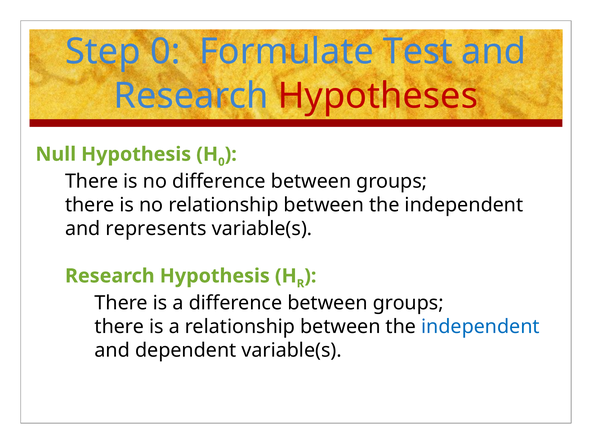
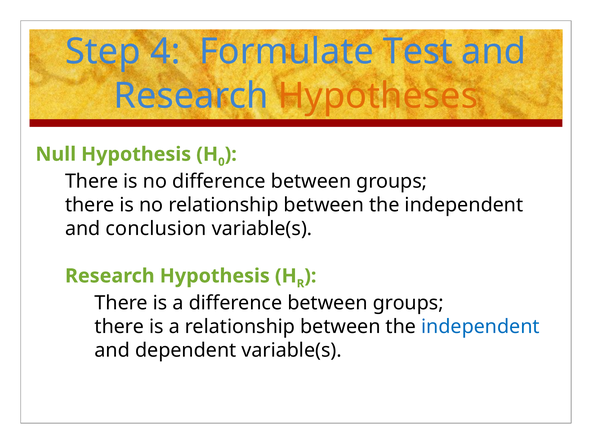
Step 0: 0 -> 4 (165, 52)
Hypotheses colour: red -> orange (378, 96)
represents: represents -> conclusion (156, 229)
